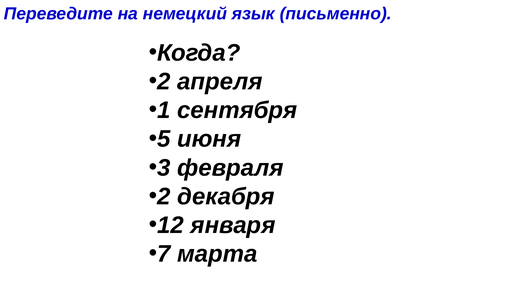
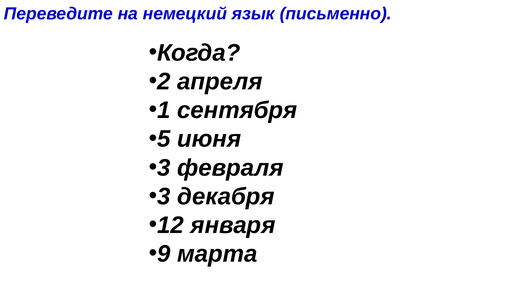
2: 2 -> 3 (164, 197)
7: 7 -> 9 (164, 254)
